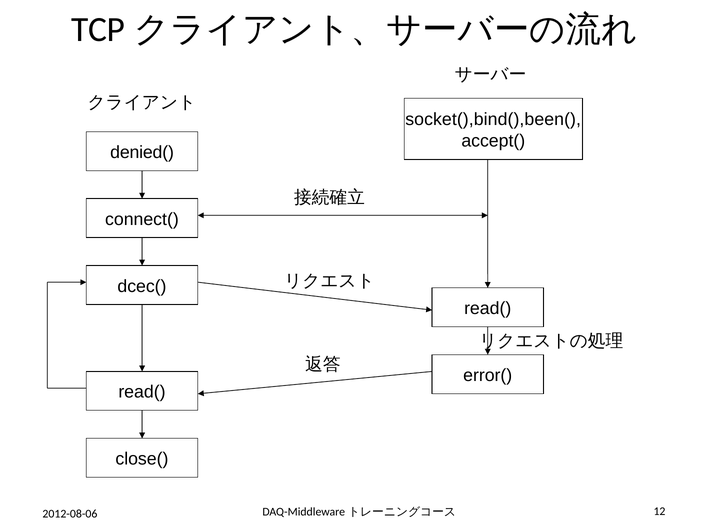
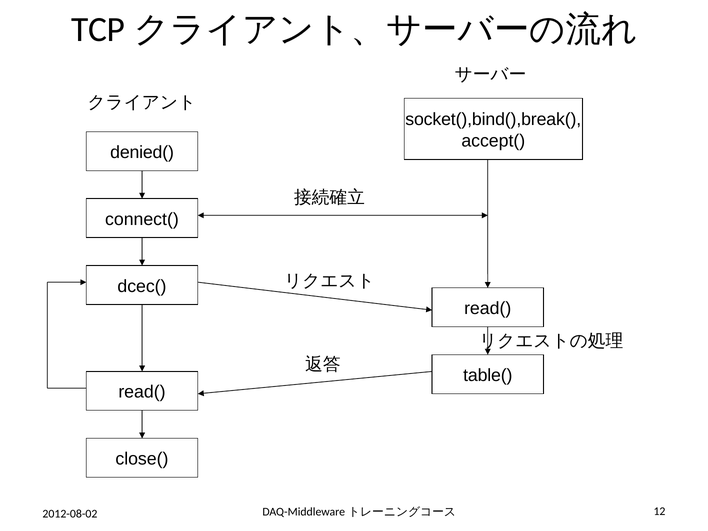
socket(),bind(),been(: socket(),bind(),been( -> socket(),bind(),break( (493, 120)
error(: error( -> table( (488, 375)
2012-08-06: 2012-08-06 -> 2012-08-02 (70, 514)
